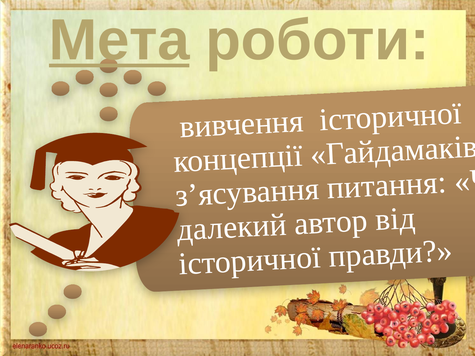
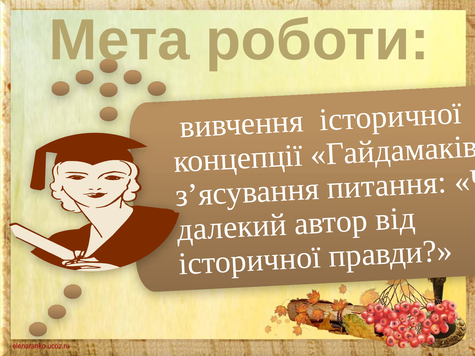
Мета underline: present -> none (119, 41)
